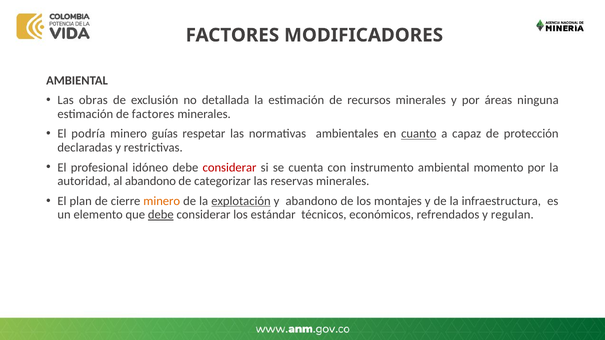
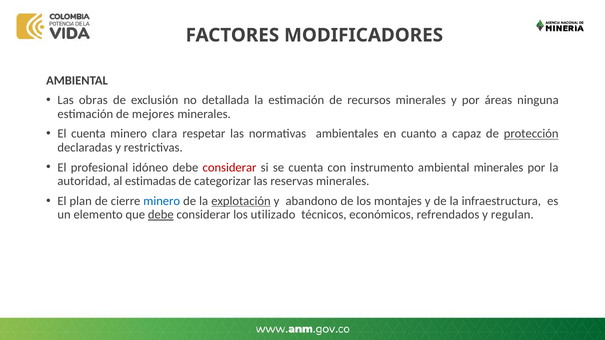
de factores: factores -> mejores (153, 114)
El podría: podría -> cuenta (88, 134)
guías: guías -> clara (165, 134)
cuanto underline: present -> none (419, 134)
protección underline: none -> present (531, 134)
ambiental momento: momento -> minerales (499, 168)
al abandono: abandono -> estimadas (151, 181)
minero colour: orange -> blue (162, 201)
estándar: estándar -> utilizado (273, 215)
